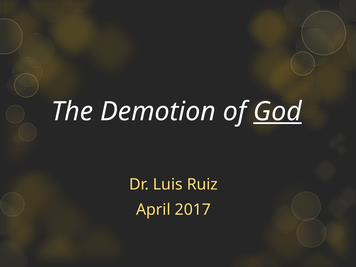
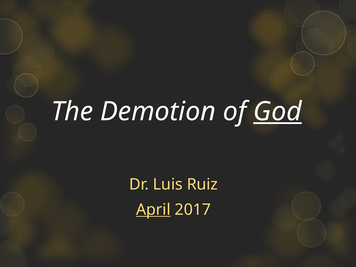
April underline: none -> present (153, 210)
